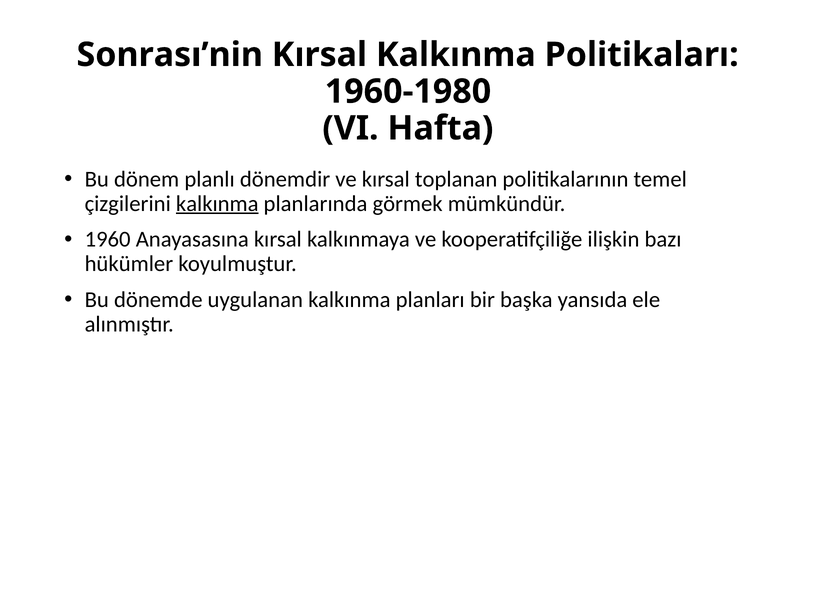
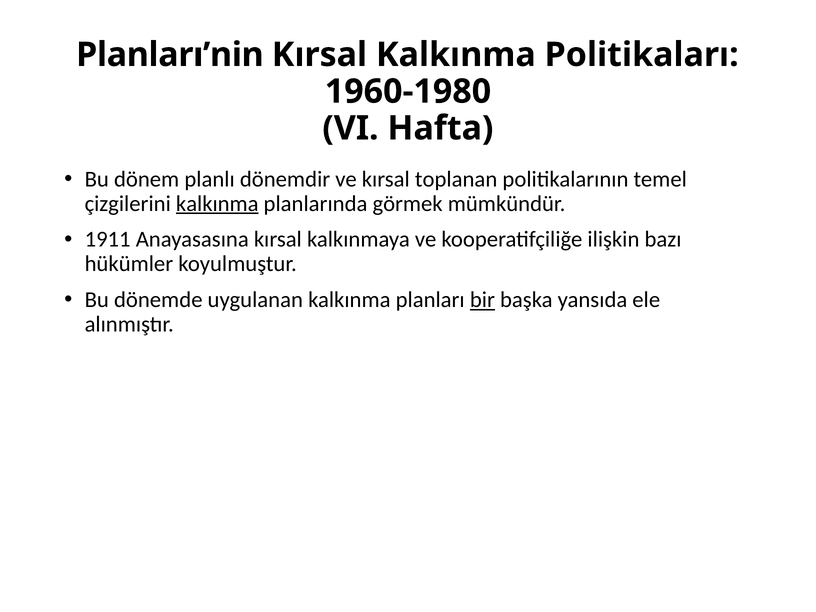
Sonrası’nin: Sonrası’nin -> Planları’nin (170, 55)
1960: 1960 -> 1911 (108, 240)
bir underline: none -> present (482, 300)
